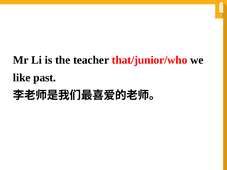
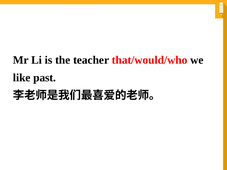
that/junior/who: that/junior/who -> that/would/who (150, 60)
